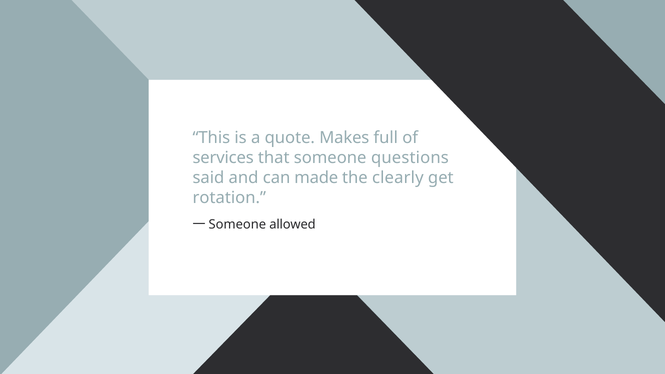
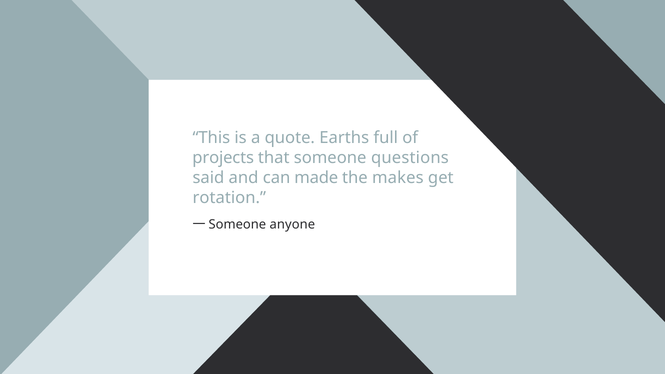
Makes: Makes -> Earths (344, 138)
services: services -> projects (223, 158)
clearly: clearly -> makes (398, 178)
allowed: allowed -> anyone (292, 224)
